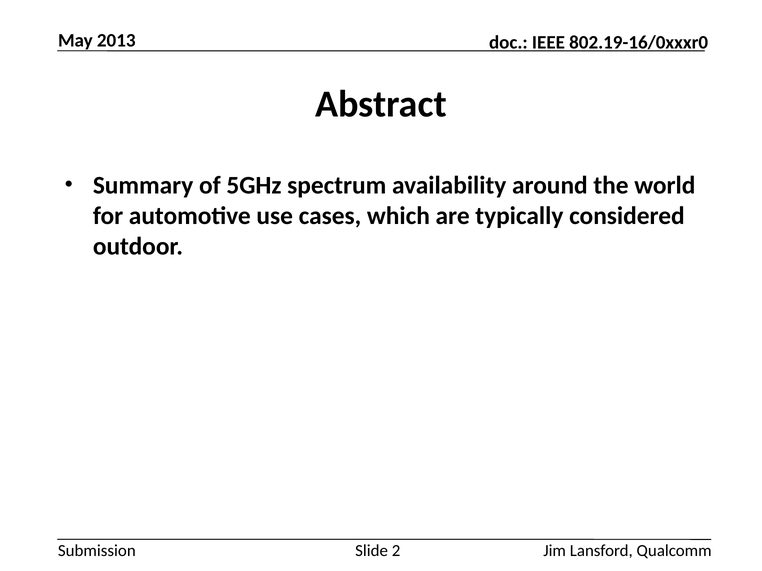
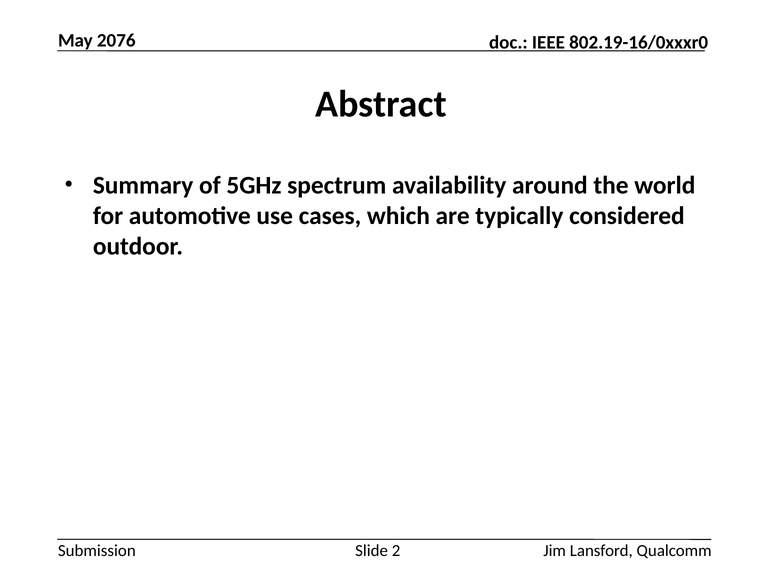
2013: 2013 -> 2076 (116, 40)
